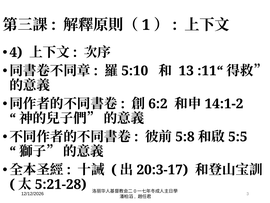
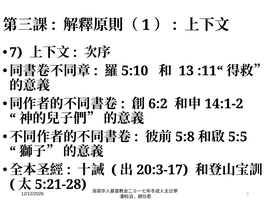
4: 4 -> 7 (16, 52)
